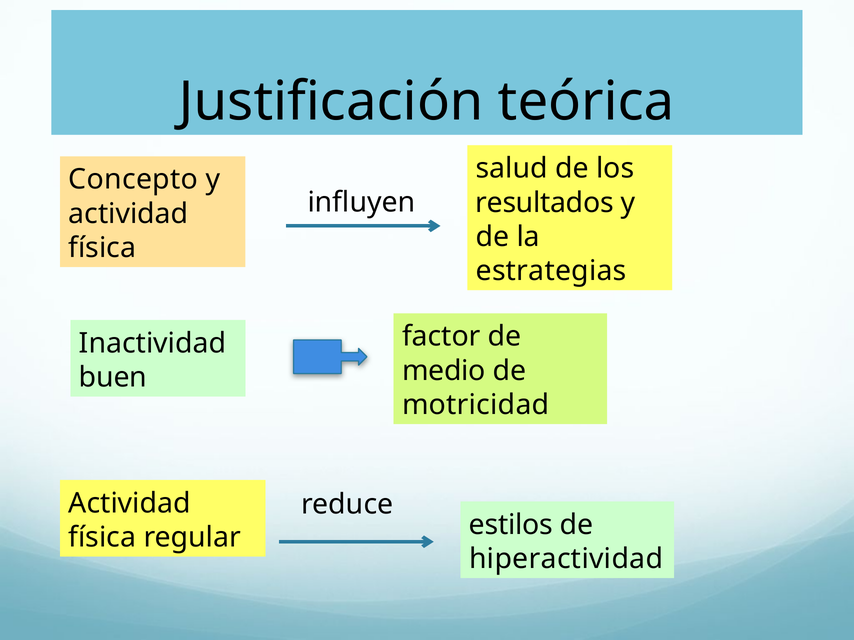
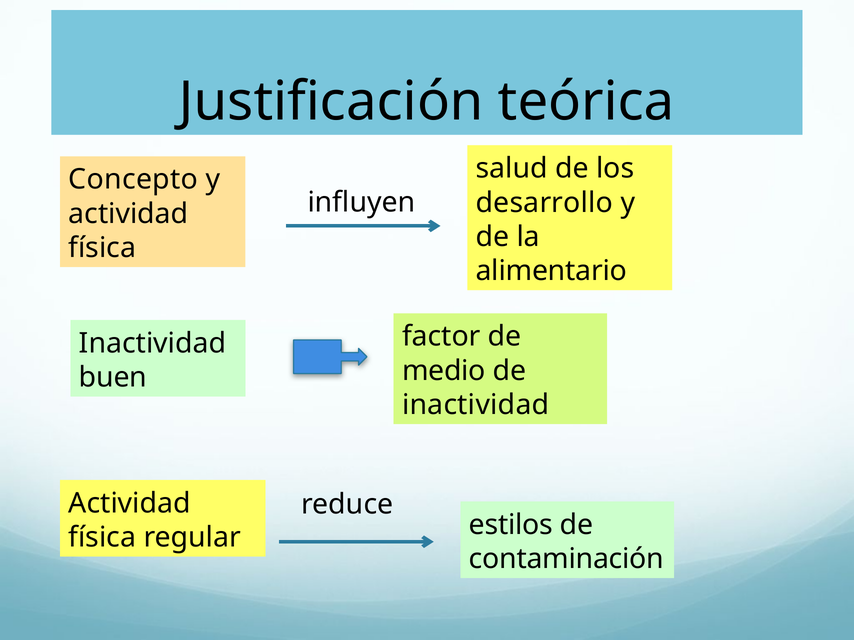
resultados: resultados -> desarrollo (544, 203)
estrategias: estrategias -> alimentario (551, 271)
motricidad: motricidad -> inactividad (476, 405)
hiperactividad: hiperactividad -> contaminación (566, 559)
